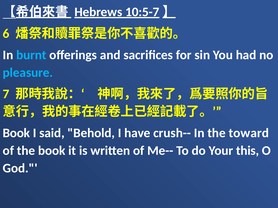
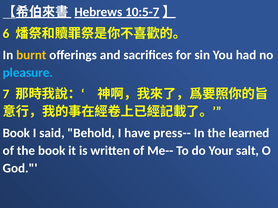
burnt colour: light blue -> yellow (31, 55)
crush--: crush-- -> press-- (172, 133)
toward: toward -> learned (249, 133)
this: this -> salt (248, 151)
